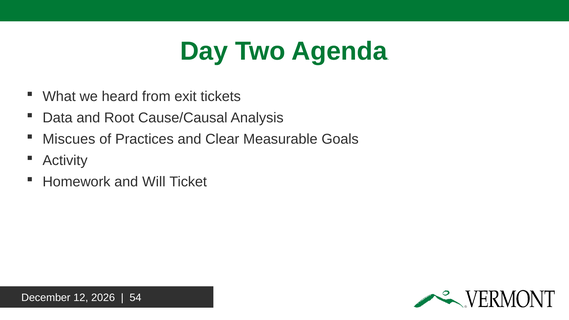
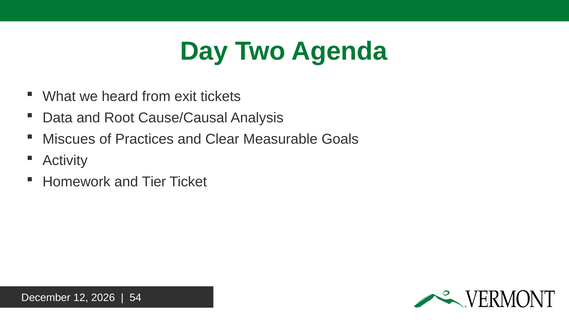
Will: Will -> Tier (154, 182)
